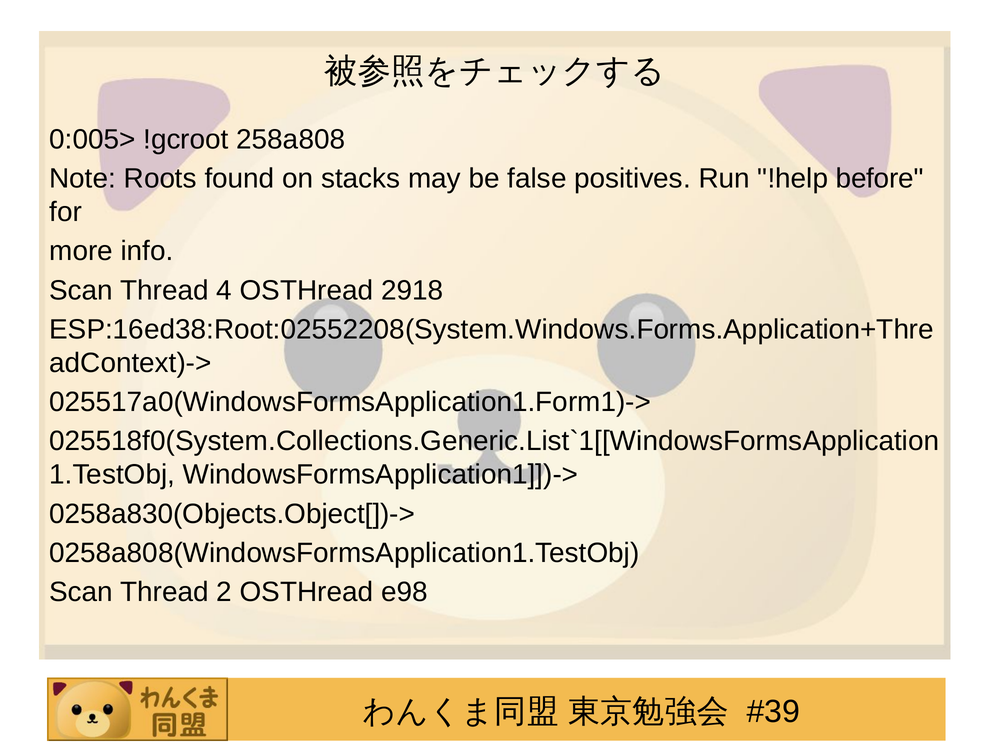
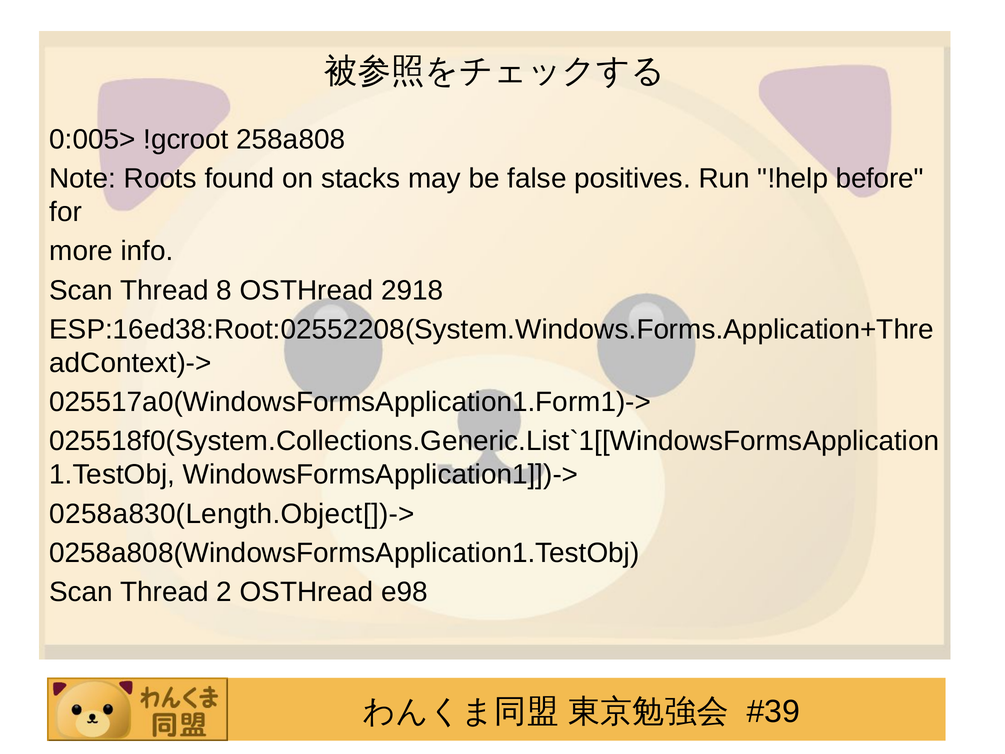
4: 4 -> 8 (224, 290)
0258a830(Objects.Object[])->: 0258a830(Objects.Object[])-> -> 0258a830(Length.Object[])-> (232, 514)
